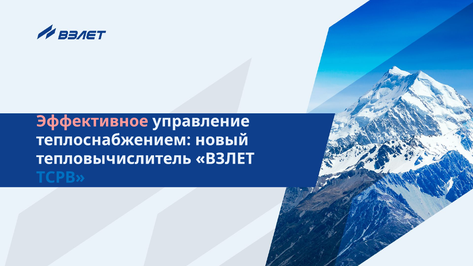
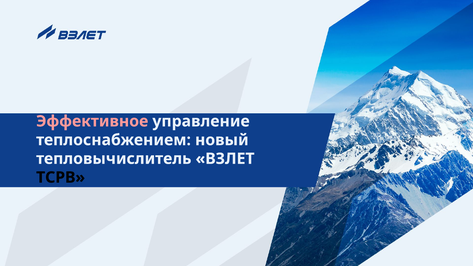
ТСРВ colour: blue -> black (61, 177)
